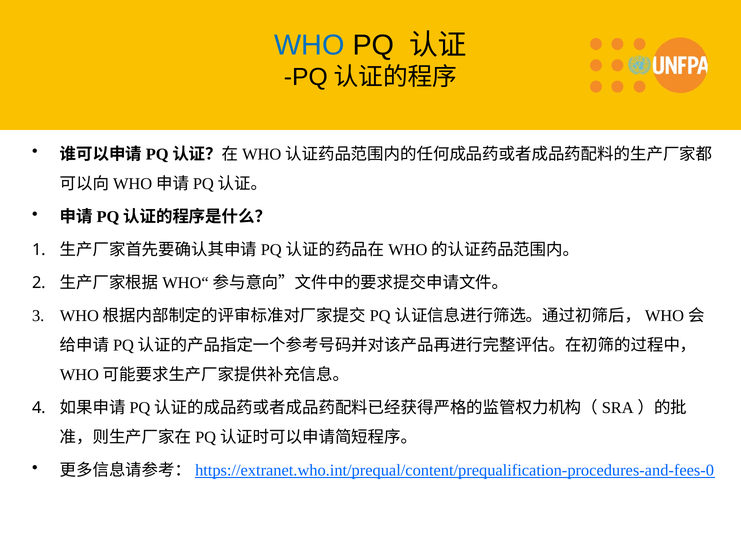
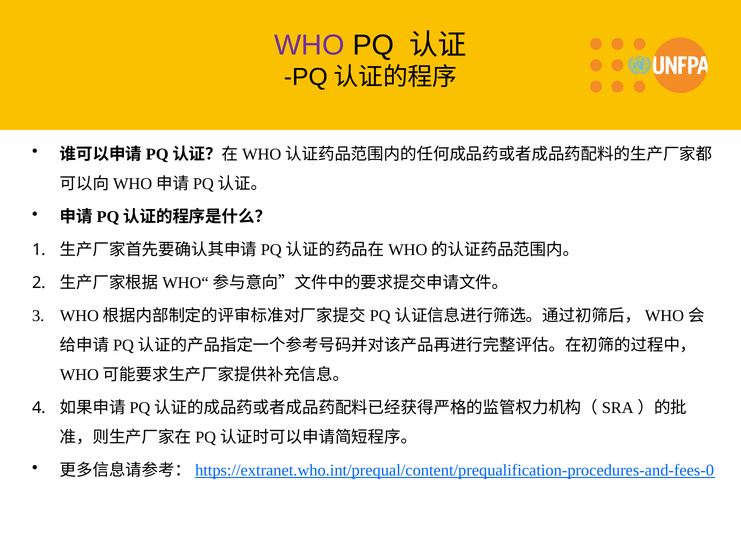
WHO colour: blue -> purple (310, 45)
